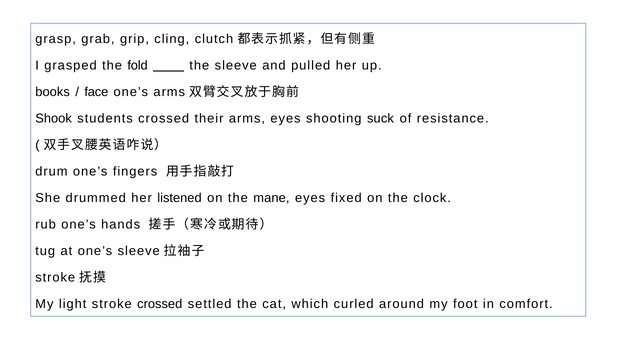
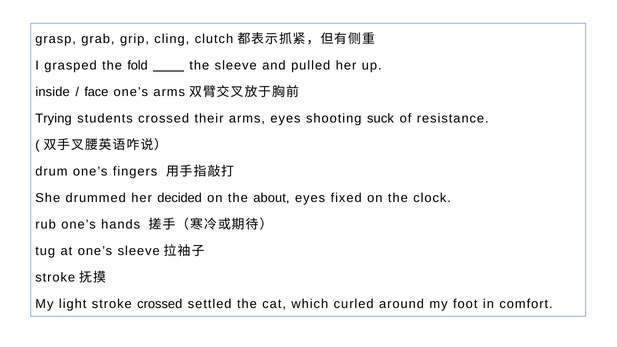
books: books -> inside (53, 92)
Shook: Shook -> Trying (54, 118)
listened: listened -> decided (180, 198)
mane: mane -> about (271, 198)
